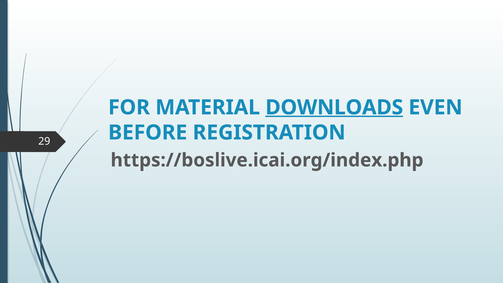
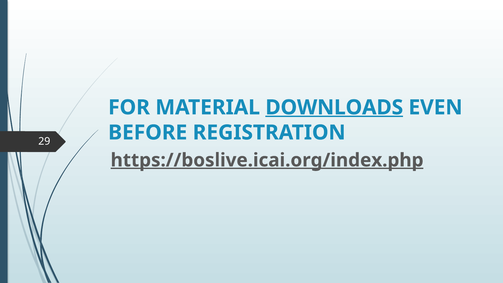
https://boslive.icai.org/index.php underline: none -> present (267, 160)
